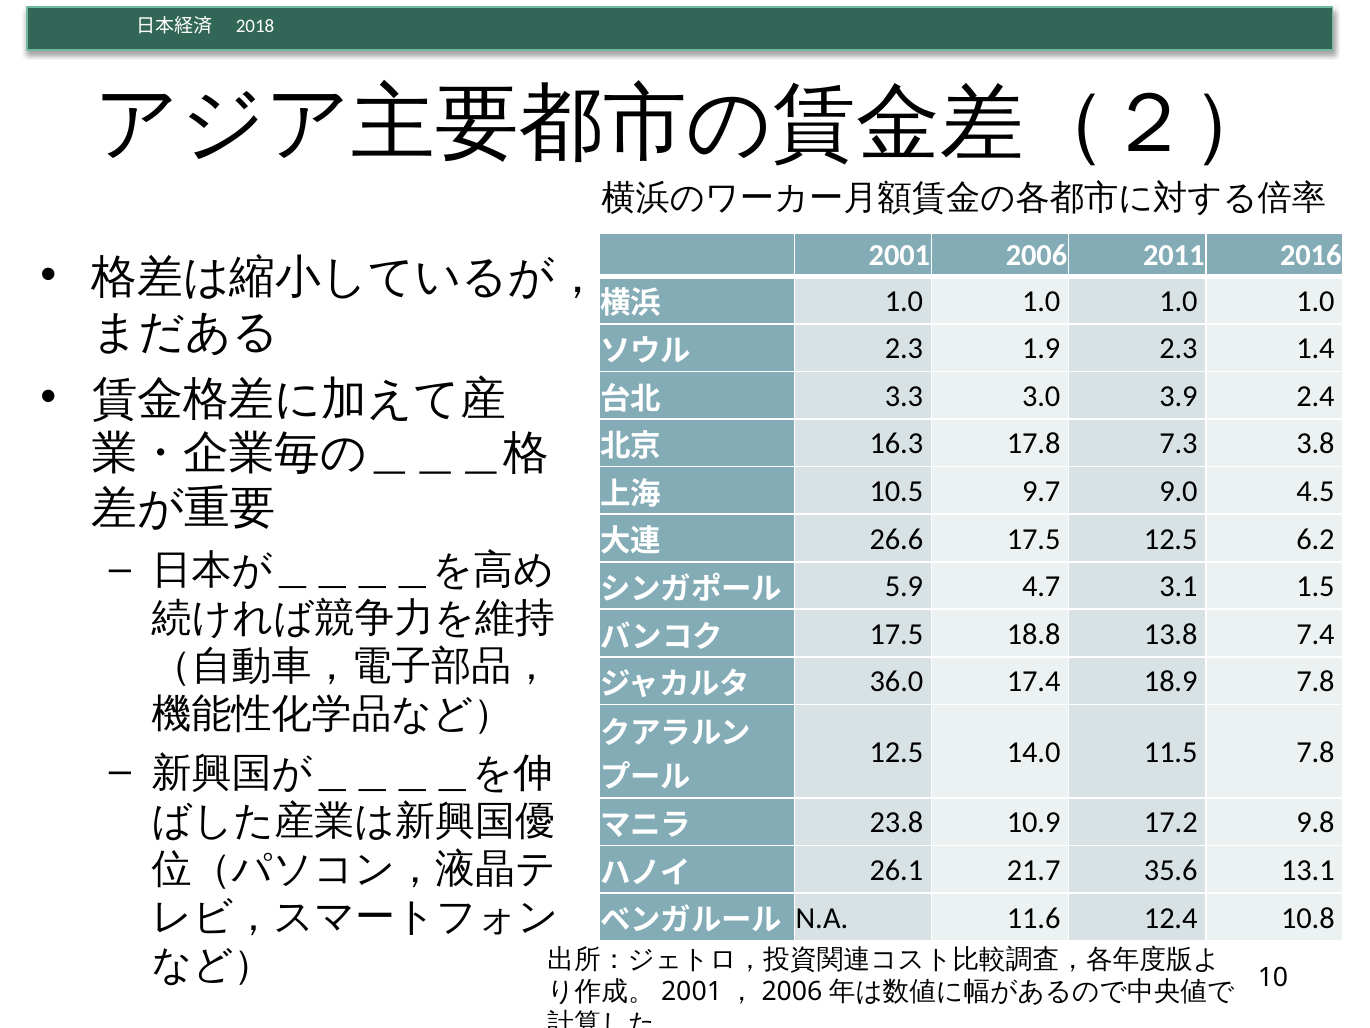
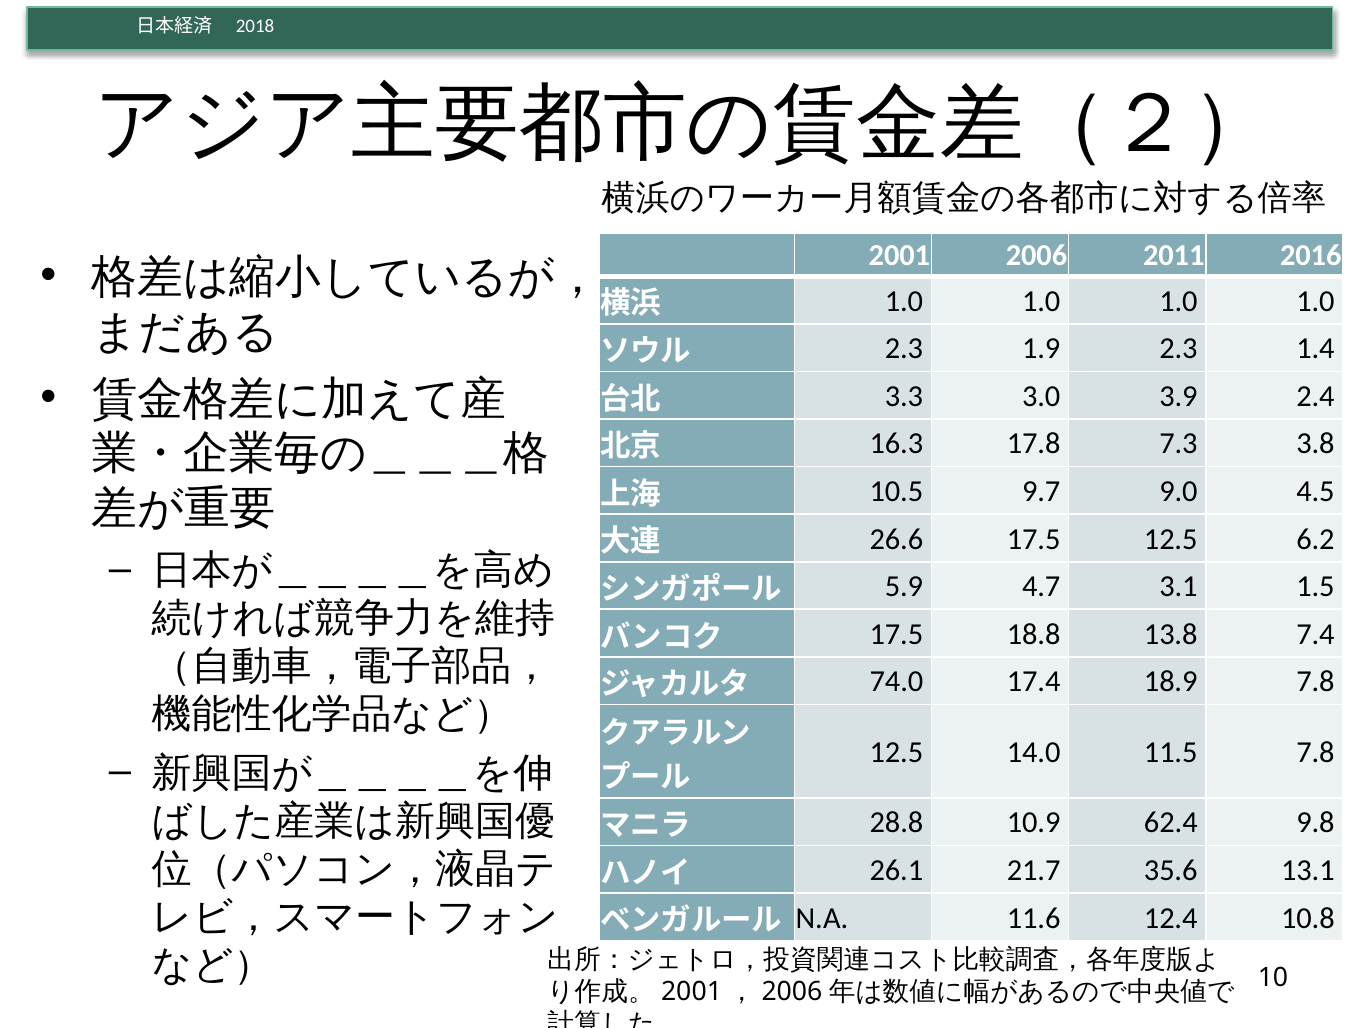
36.0: 36.0 -> 74.0 (896, 681)
23.8: 23.8 -> 28.8 (896, 822)
17.2: 17.2 -> 62.4 (1171, 822)
